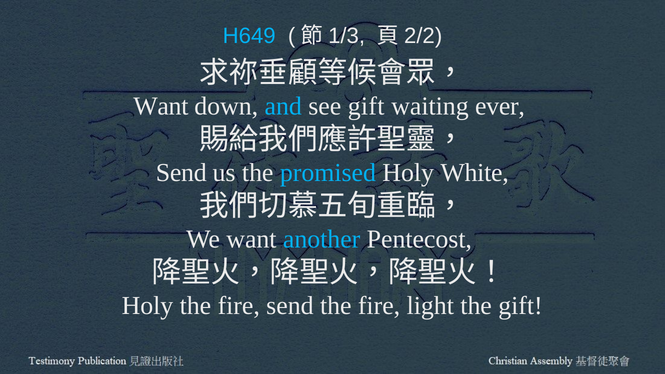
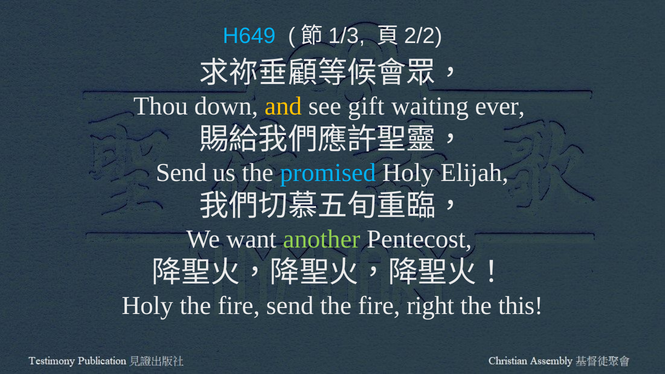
Want: Want -> Thou (161, 106)
and colour: light blue -> yellow (283, 106)
White: White -> Elijah (474, 173)
another colour: light blue -> light green (322, 239)
light: light -> right (430, 306)
the gift: gift -> this (521, 306)
